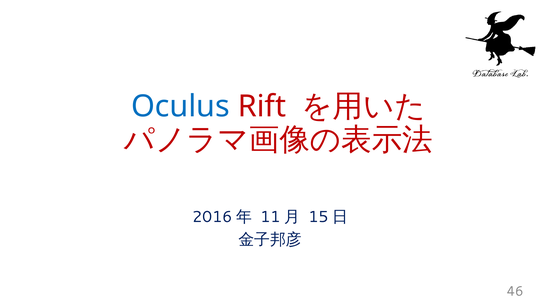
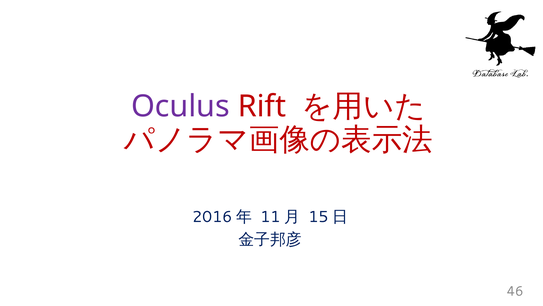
Oculus colour: blue -> purple (180, 106)
